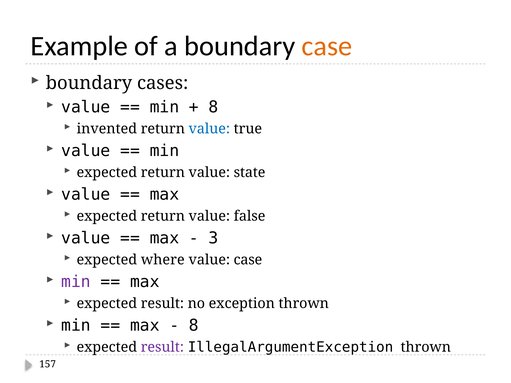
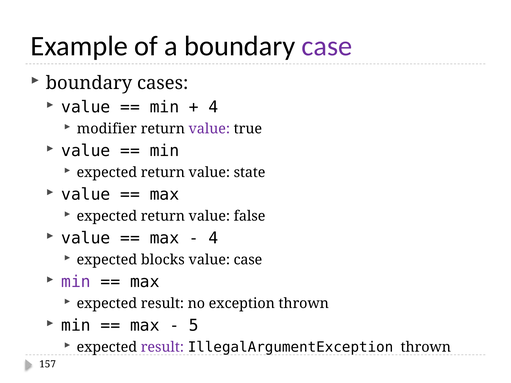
case colour: orange -> purple (327, 46)
8: 8 -> 4 (214, 107)
invented: invented -> modifier (107, 129)
value colour: blue -> purple (209, 129)
3: 3 -> 4 (214, 238)
where: where -> blocks (163, 260)
8: 8 -> 5 (194, 326)
